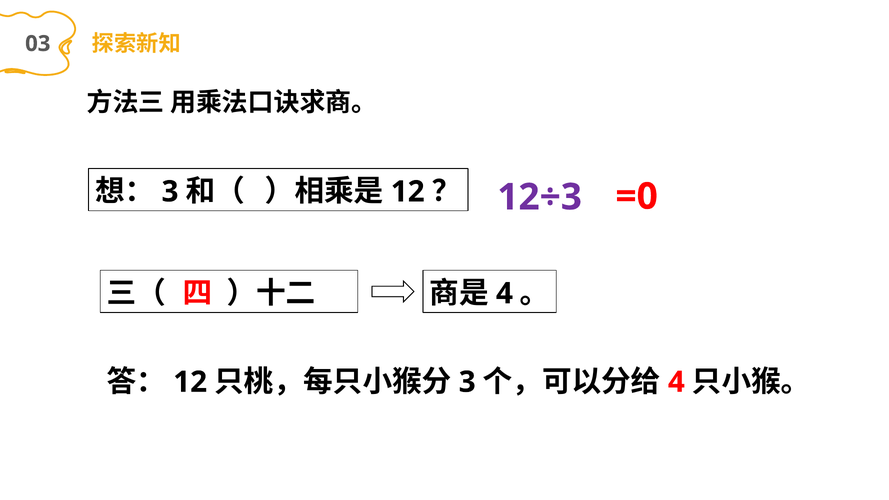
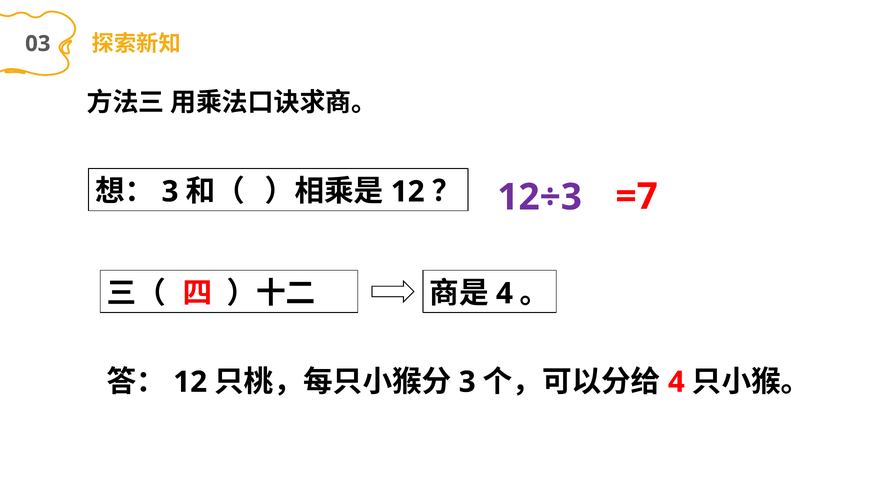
=0: =0 -> =7 (637, 197)
